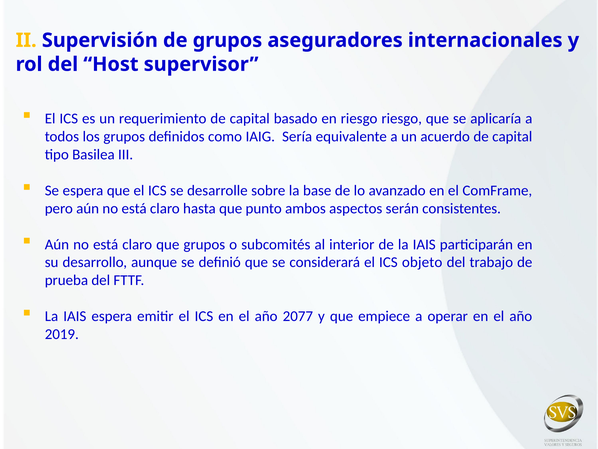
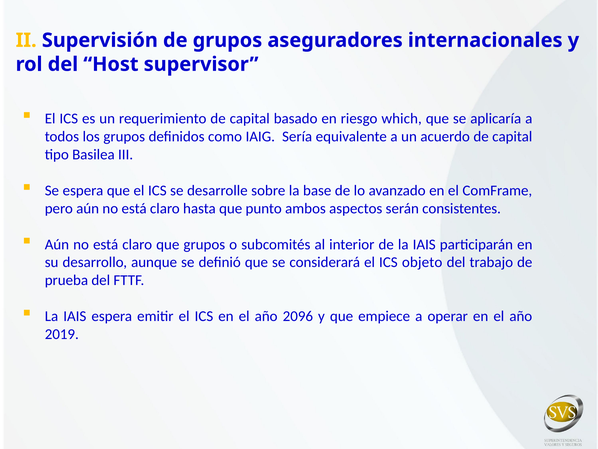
riesgo riesgo: riesgo -> which (402, 119)
2077: 2077 -> 2096 (298, 316)
